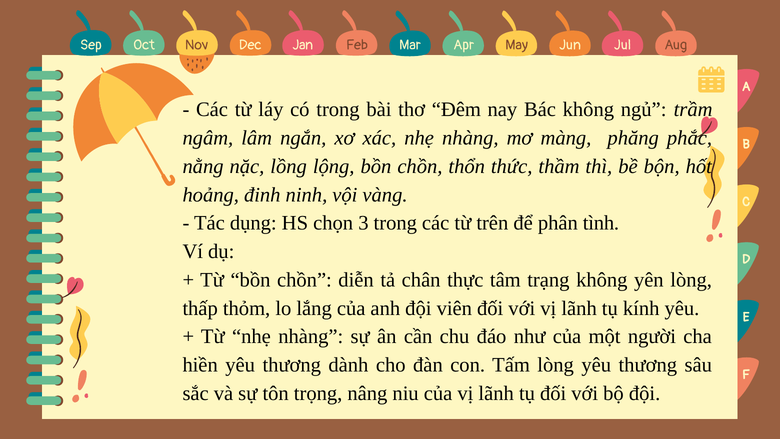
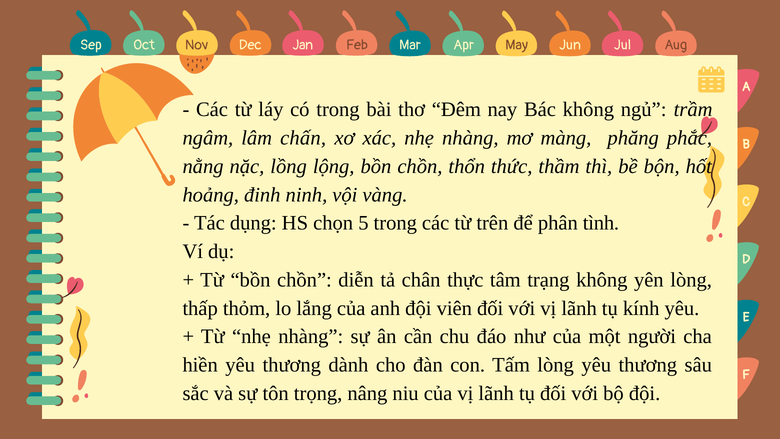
ngắn: ngắn -> chấn (303, 138)
3: 3 -> 5 (363, 223)
